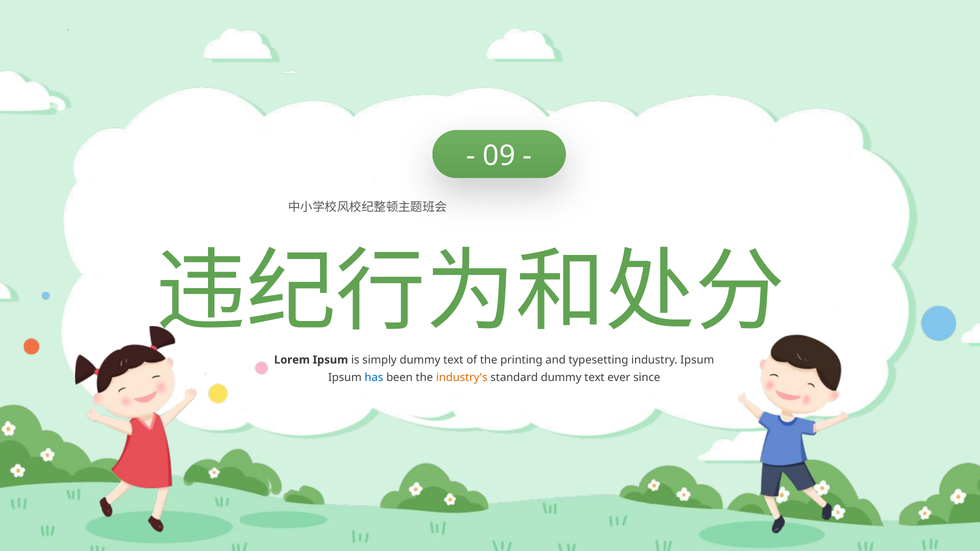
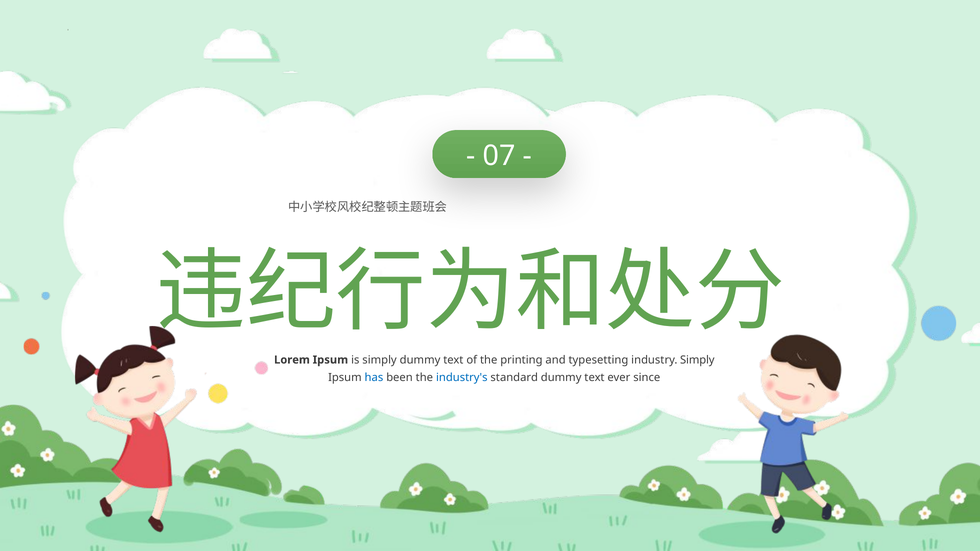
09: 09 -> 07 (499, 156)
industry Ipsum: Ipsum -> Simply (697, 360)
industry's colour: orange -> blue (462, 378)
